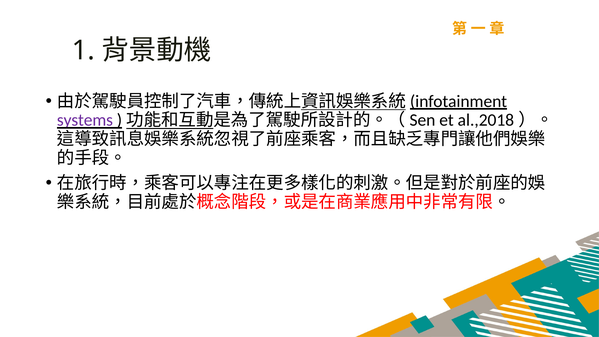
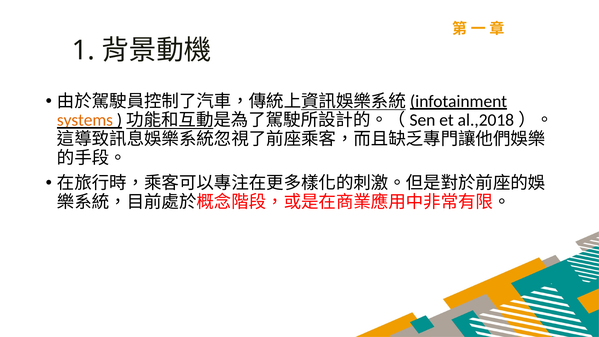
systems colour: purple -> orange (85, 120)
